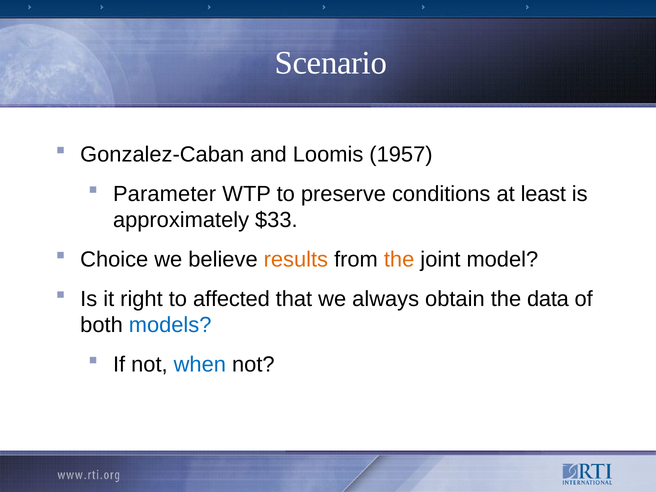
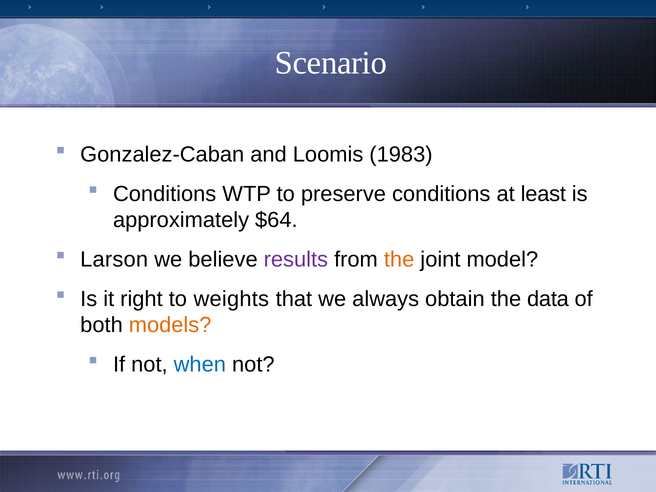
1957: 1957 -> 1983 (401, 155)
Parameter: Parameter -> Conditions (165, 194)
$33: $33 -> $64 (276, 220)
Choice: Choice -> Larson (114, 260)
results colour: orange -> purple (296, 260)
affected: affected -> weights (231, 299)
models colour: blue -> orange (170, 325)
